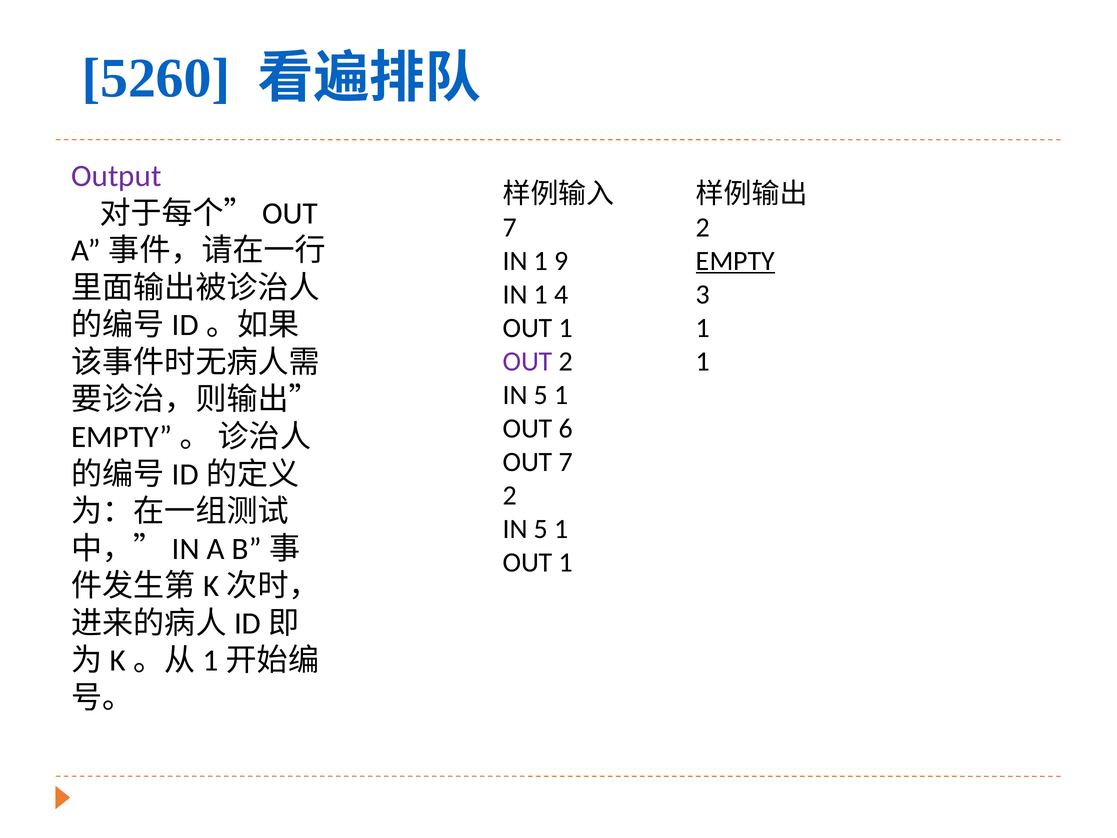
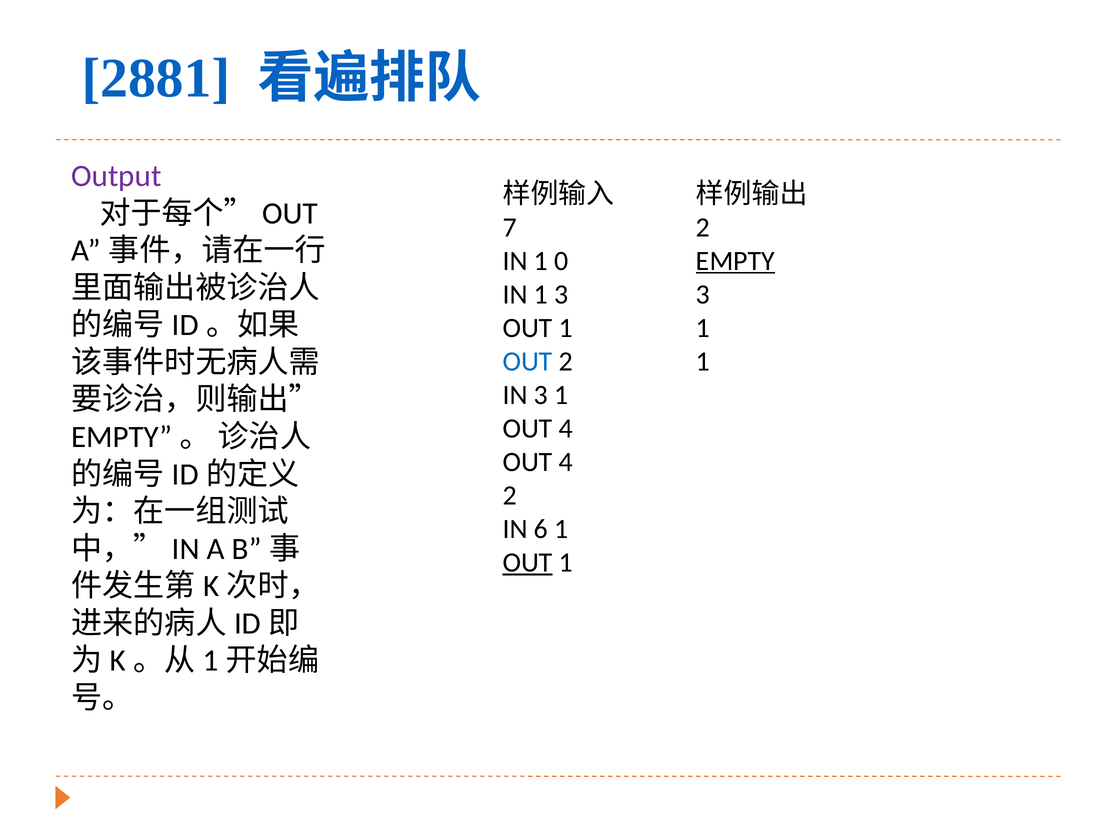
5260: 5260 -> 2881 (156, 78)
9: 9 -> 0 (561, 261)
1 4: 4 -> 3 (561, 294)
OUT colour: purple -> blue (528, 361)
5: 5 -> 3 (541, 395)
6: 6 -> 4 (566, 428)
7: 7 -> 4 (566, 462)
5: 5 -> 6 (541, 529)
OUT underline: none -> present (528, 562)
